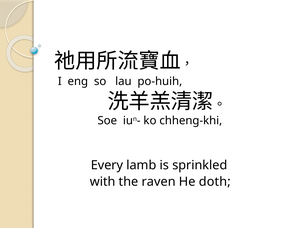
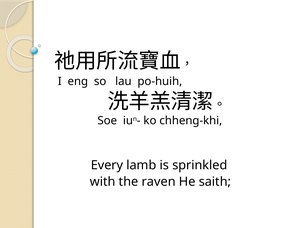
doth: doth -> saith (215, 182)
